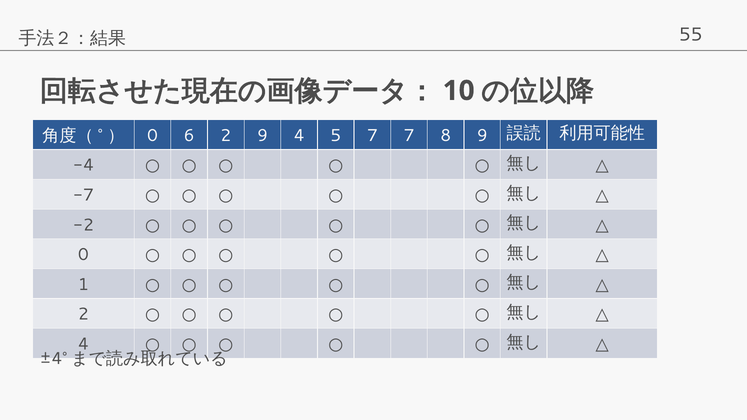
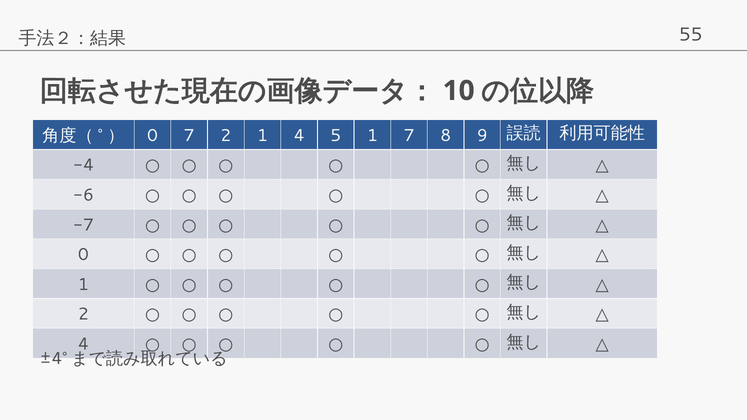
0 6: 6 -> 7 (189, 136)
2 9: 9 -> 1 (262, 136)
5 7: 7 -> 1 (372, 136)
-7: -7 -> -6 (83, 195)
-2: -2 -> -7 (83, 225)
